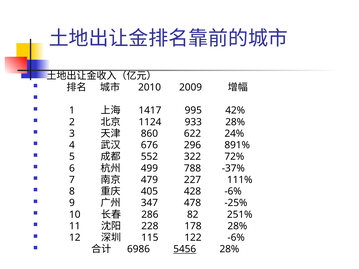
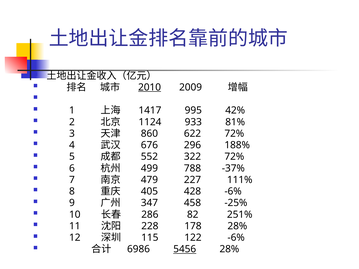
2010 underline: none -> present (150, 87)
933 28%: 28% -> 81% (235, 122)
622 24%: 24% -> 72% (234, 134)
891%: 891% -> 188% (237, 145)
478: 478 -> 458 (192, 203)
